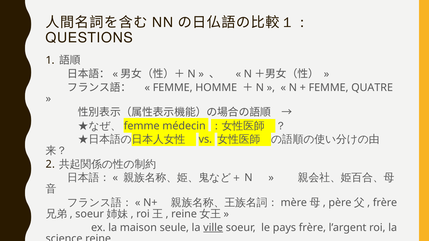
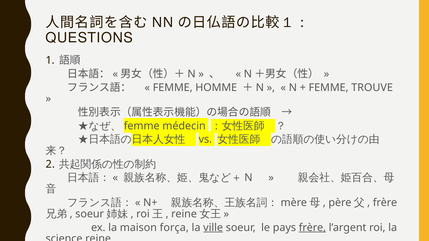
QUATRE: QUATRE -> TROUVE (372, 88)
seule: seule -> força (174, 228)
frère underline: none -> present (312, 228)
